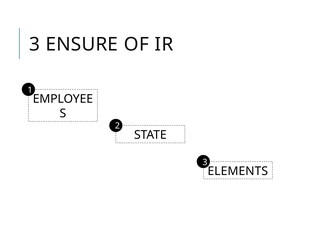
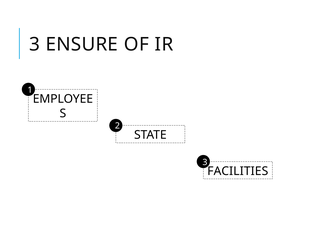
ELEMENTS: ELEMENTS -> FACILITIES (238, 171)
